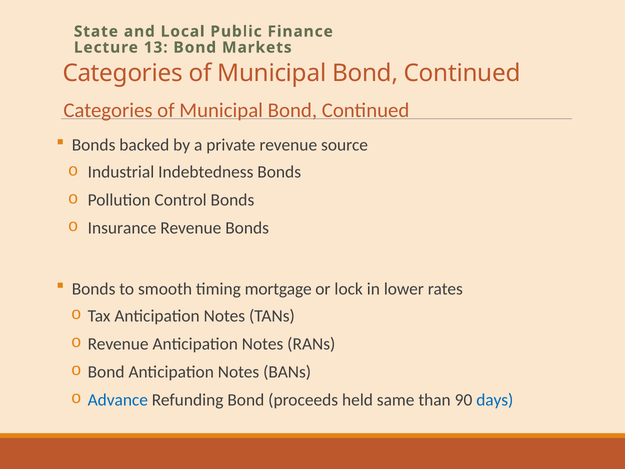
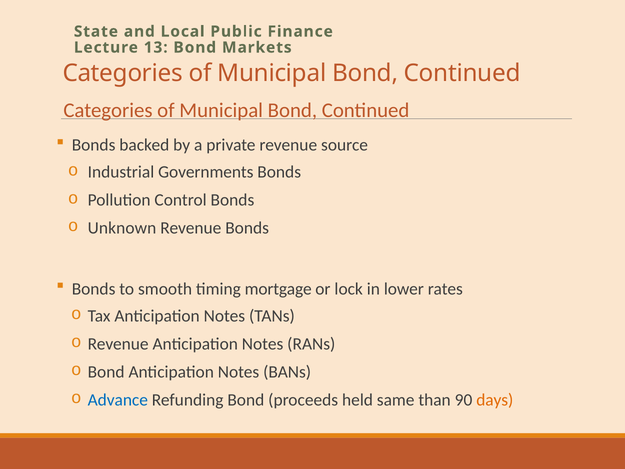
Indebtedness: Indebtedness -> Governments (206, 172)
Insurance: Insurance -> Unknown (122, 228)
days colour: blue -> orange (495, 400)
